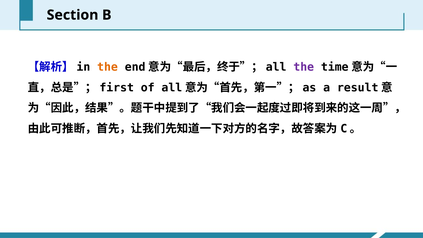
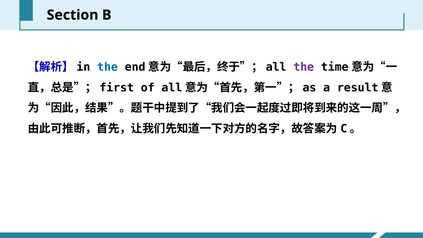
the colour: orange -> blue (108, 67)
